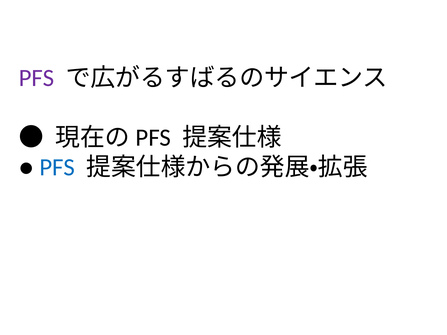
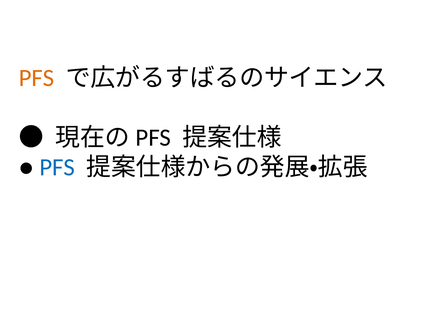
PFS colour: purple -> orange (37, 78)
